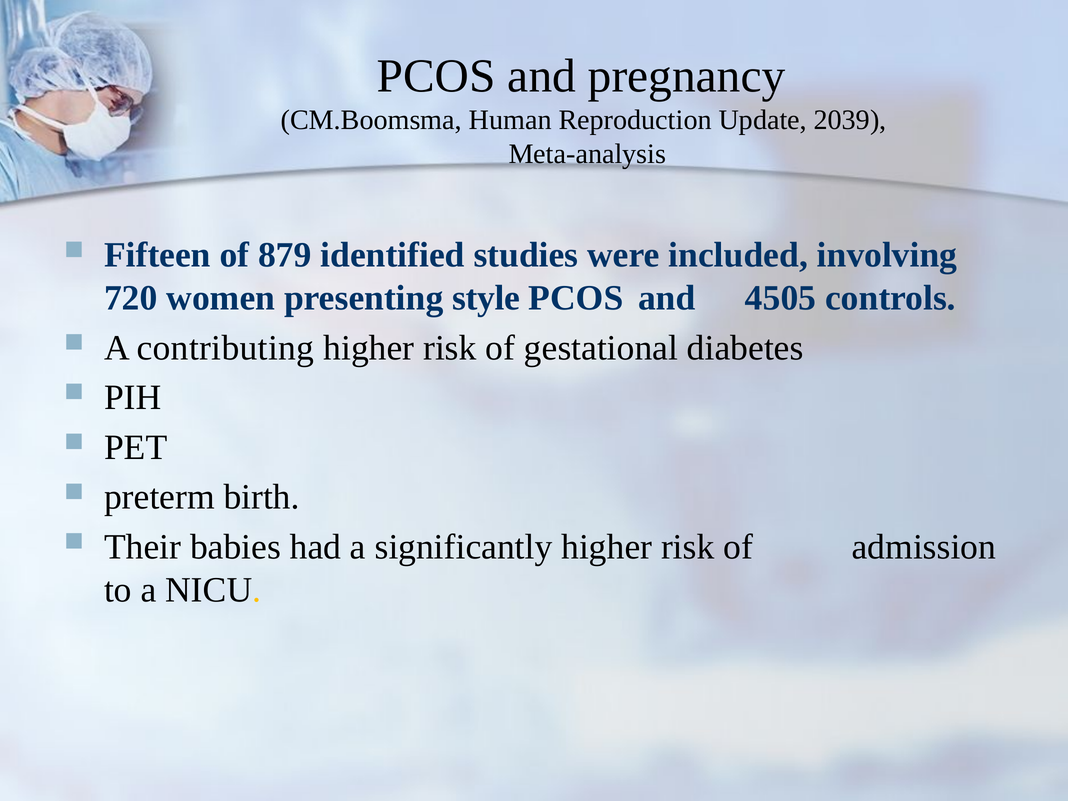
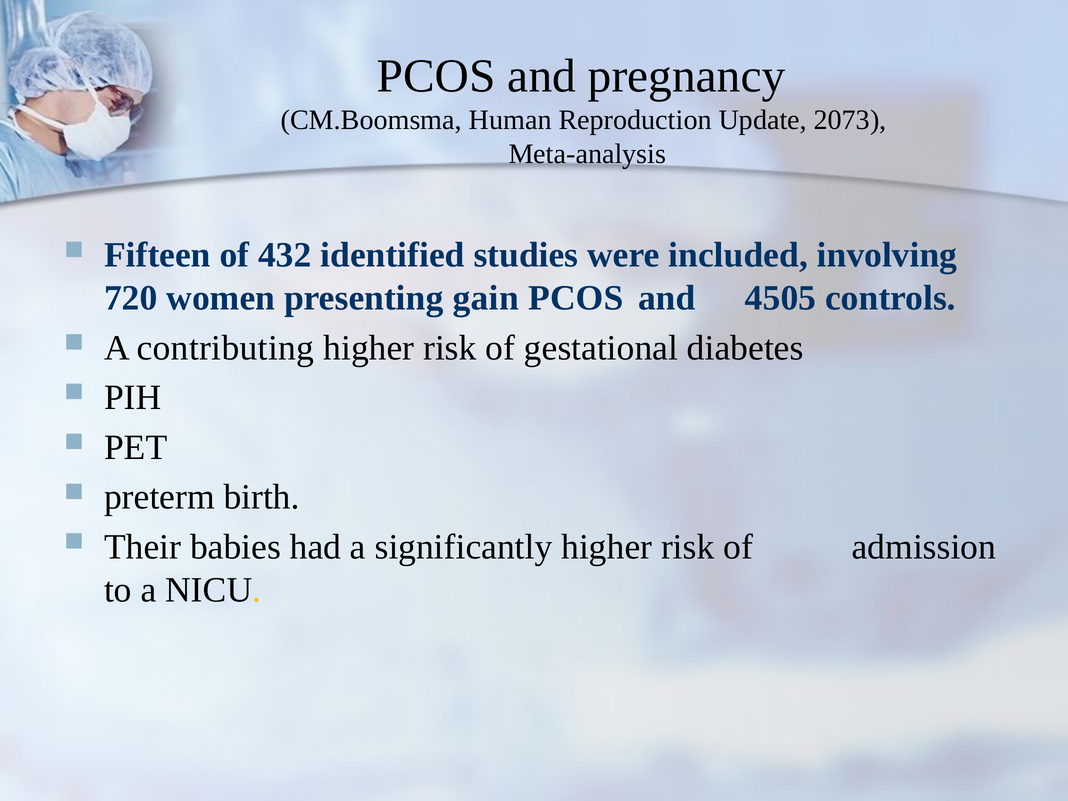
2039: 2039 -> 2073 (850, 120)
879: 879 -> 432 (285, 255)
style: style -> gain (486, 298)
